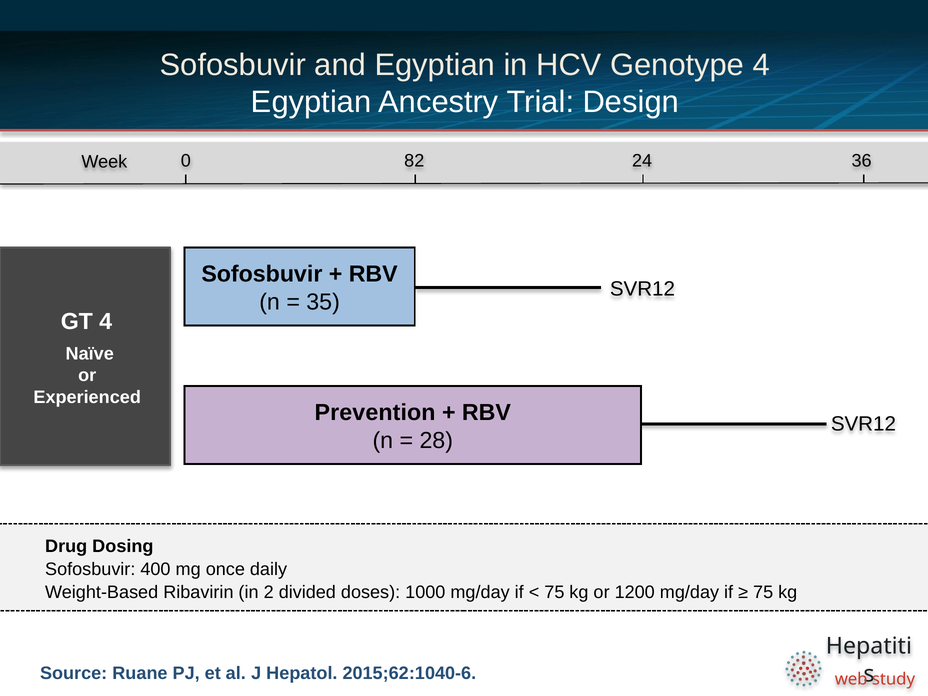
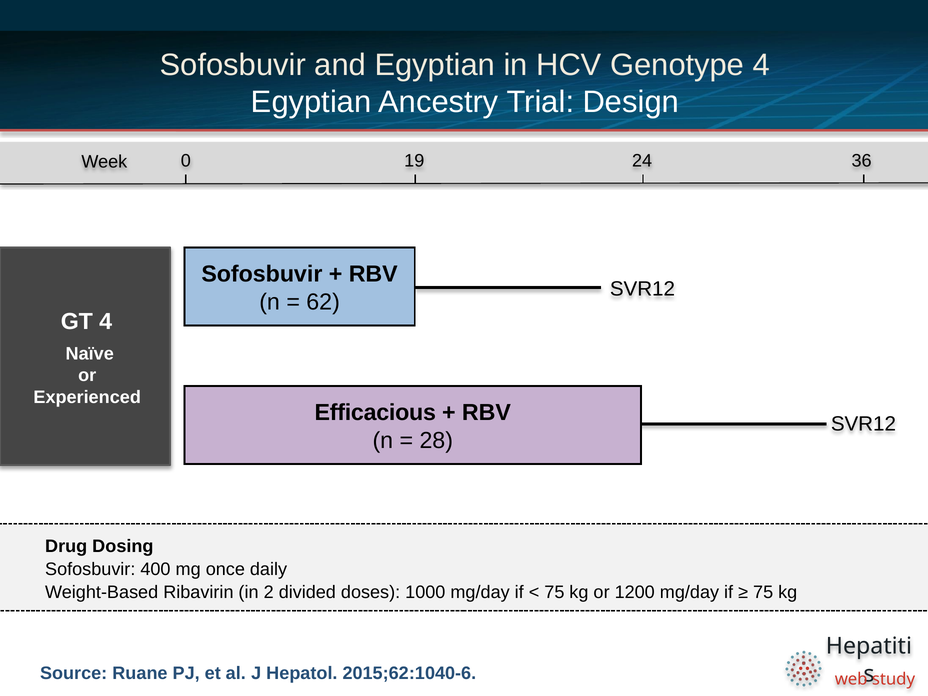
82: 82 -> 19 (414, 161)
35: 35 -> 62 (323, 302)
Prevention: Prevention -> Efficacious (375, 413)
